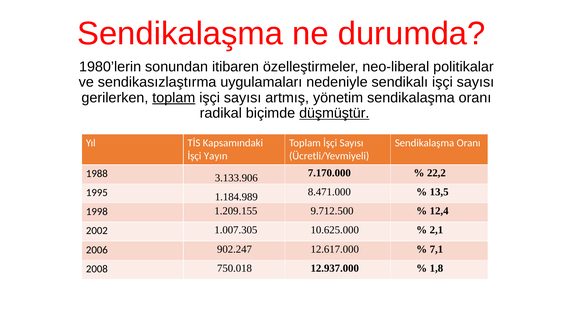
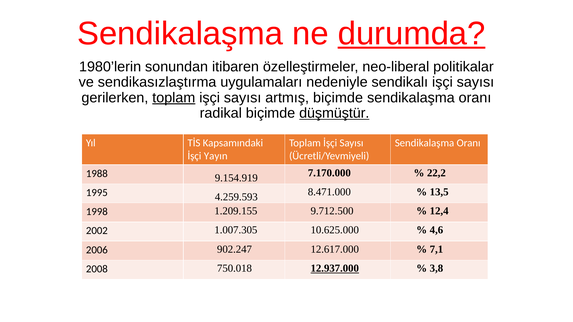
durumda underline: none -> present (412, 34)
artmış yönetim: yönetim -> biçimde (338, 98)
3.133.906: 3.133.906 -> 9.154.919 (236, 178)
1.184.989: 1.184.989 -> 4.259.593 (236, 197)
2,1: 2,1 -> 4,6 (436, 230)
12.937.000 underline: none -> present (335, 269)
1,8: 1,8 -> 3,8 (436, 269)
